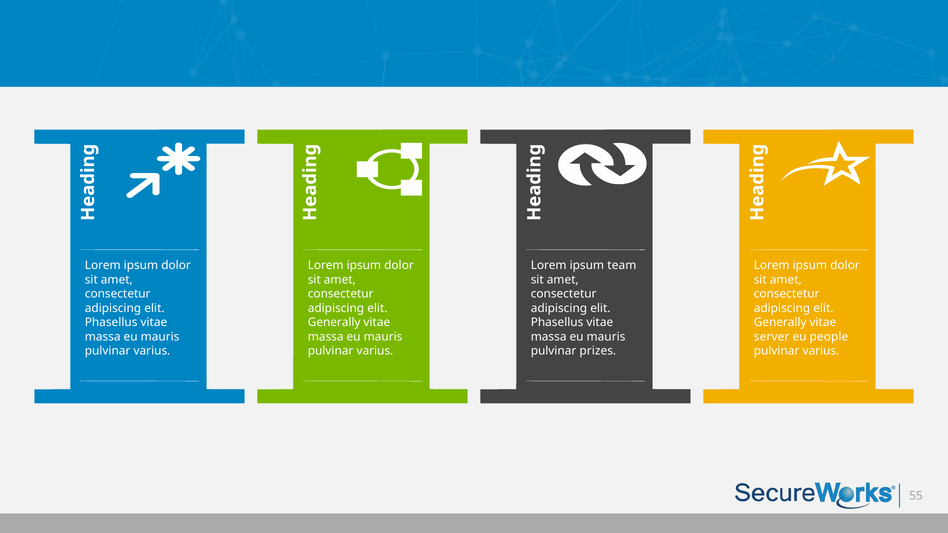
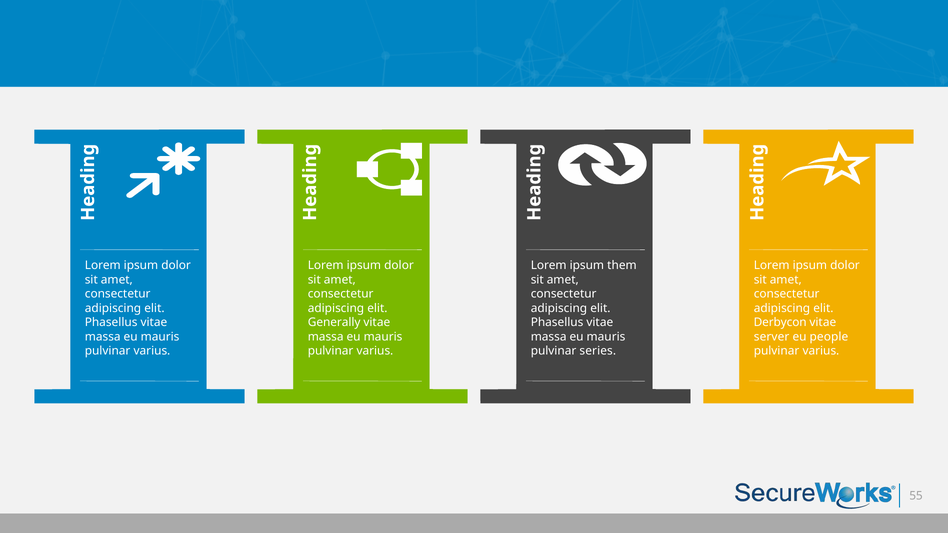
team: team -> them (622, 266)
Generally: Generally -> Derbycon (780, 323)
prizes: prizes -> series (598, 351)
